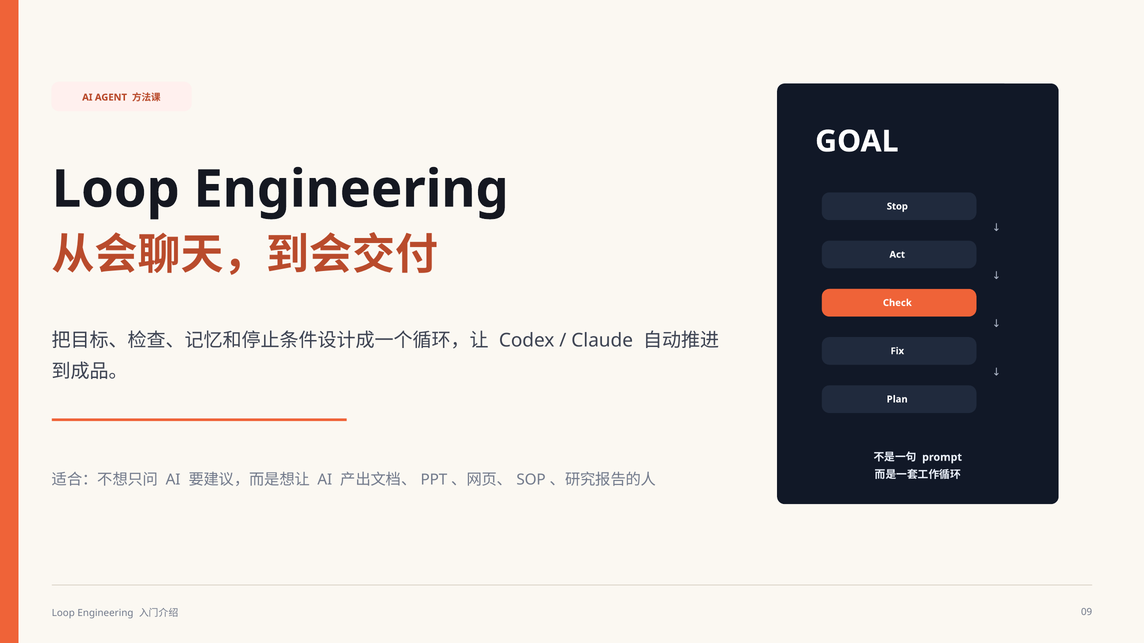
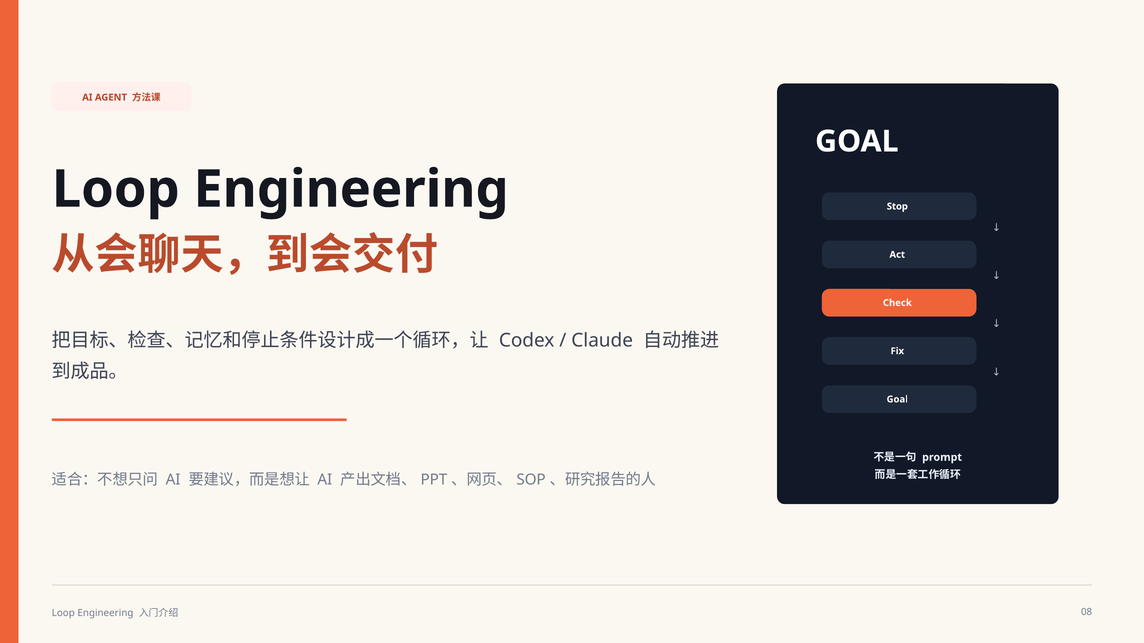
Plan: Plan -> Goal (897, 400)
09: 09 -> 08 (1087, 613)
